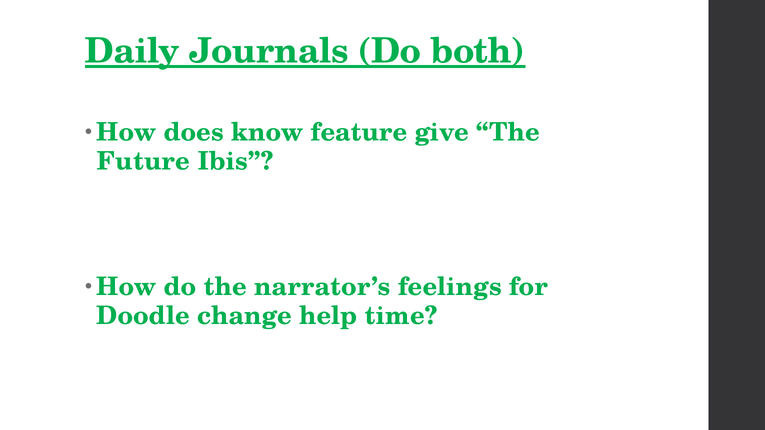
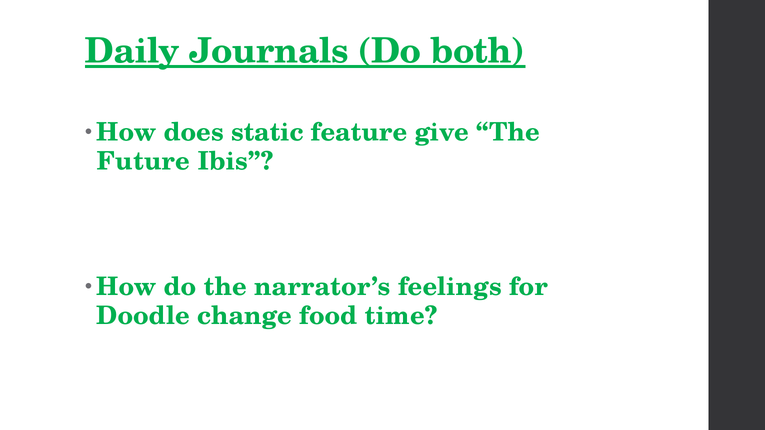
know: know -> static (268, 132)
help: help -> food (328, 316)
